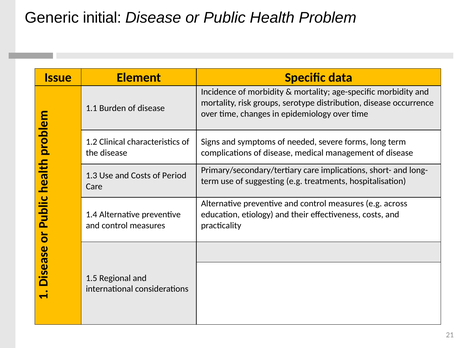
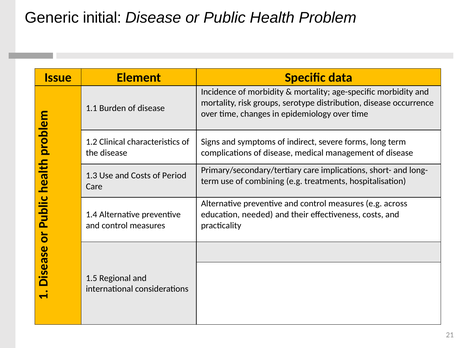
needed: needed -> indirect (302, 142)
suggesting: suggesting -> combining (265, 181)
etiology: etiology -> needed (257, 214)
